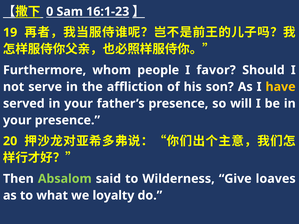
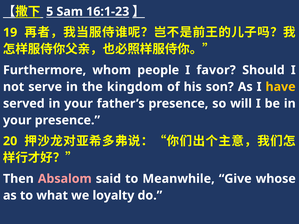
0: 0 -> 5 (50, 12)
affliction: affliction -> kingdom (135, 87)
Absalom colour: light green -> pink (65, 179)
Wilderness: Wilderness -> Meanwhile (179, 179)
loaves: loaves -> whose (276, 179)
